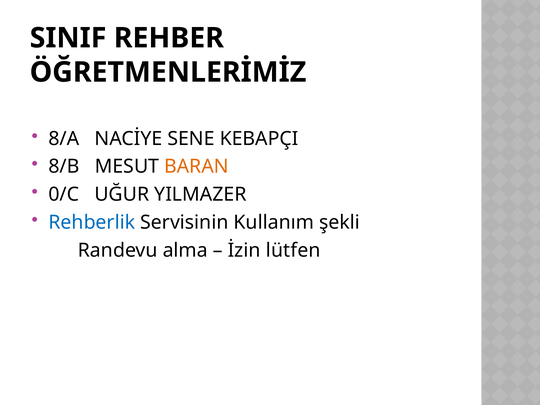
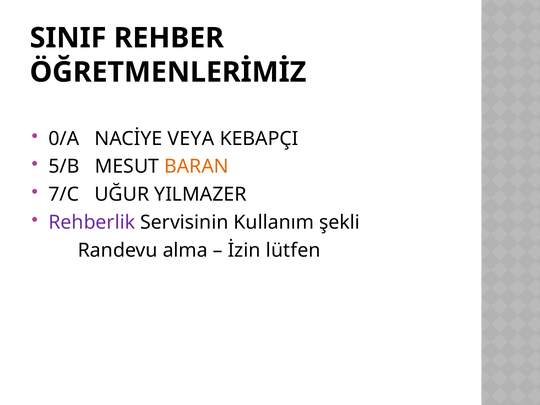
8/A: 8/A -> 0/A (64, 139)
SENE: SENE -> VEYA (191, 139)
8/B: 8/B -> 5/B (64, 167)
0/C: 0/C -> 7/C (64, 194)
Rehberlik colour: blue -> purple (92, 222)
